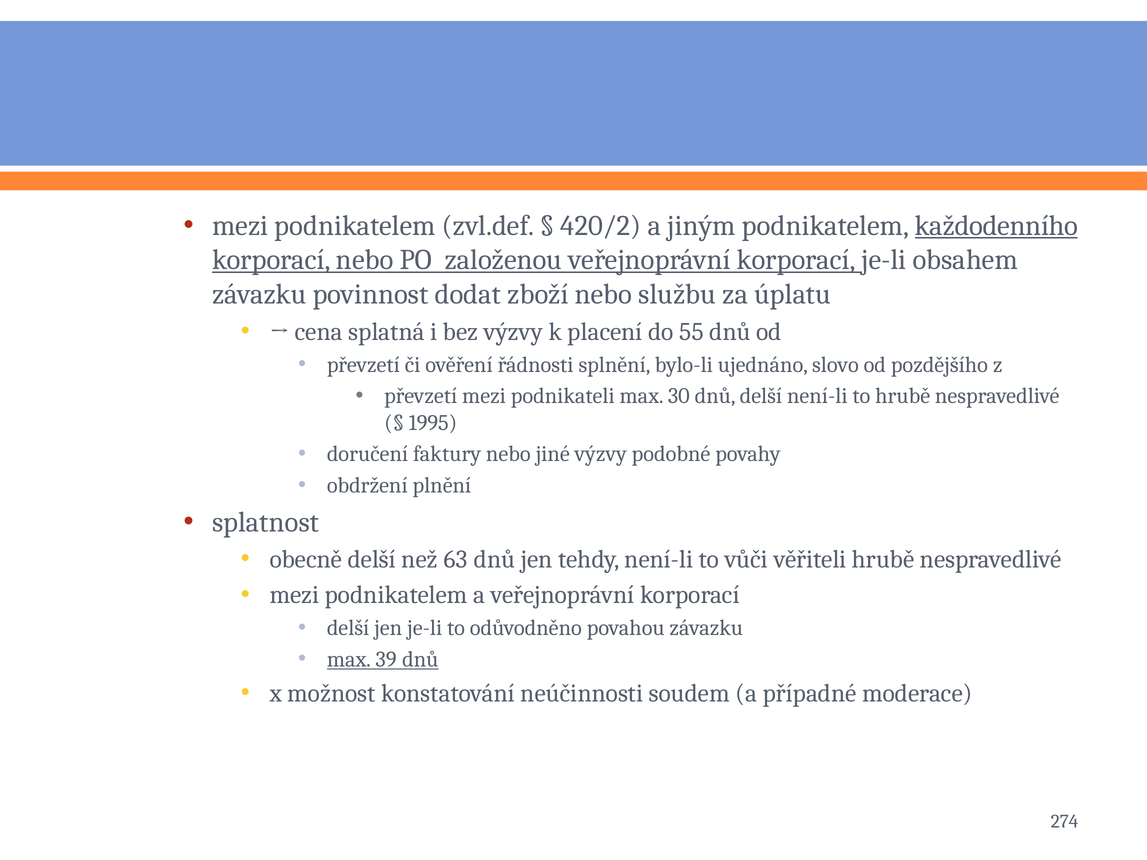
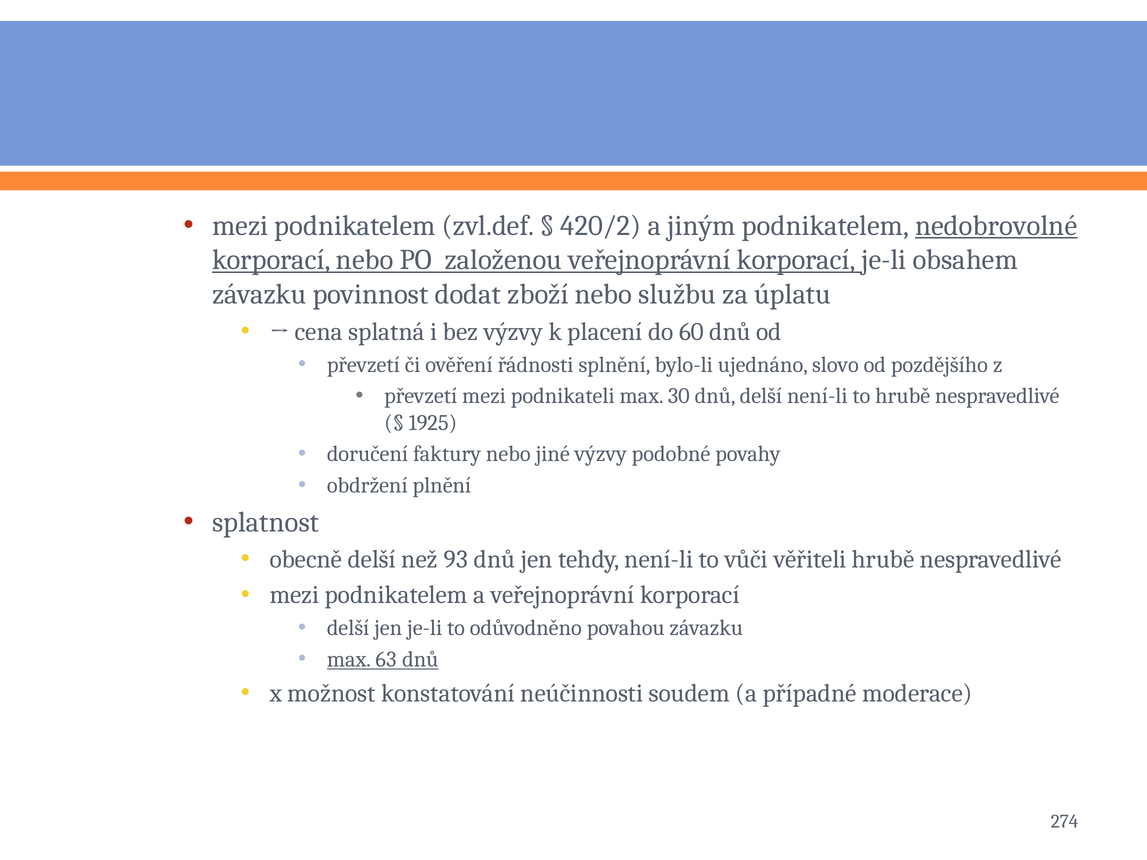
každodenního: každodenního -> nedobrovolné (996, 226)
55: 55 -> 60 (692, 332)
1995: 1995 -> 1925 (433, 423)
63: 63 -> 93 (456, 560)
39: 39 -> 63 (386, 659)
